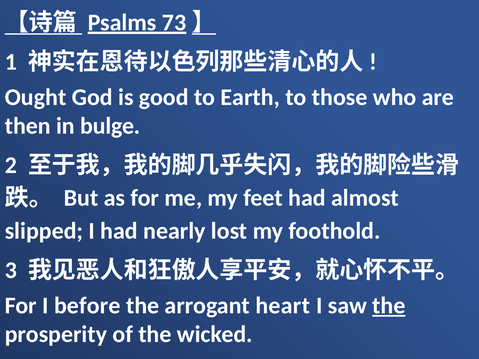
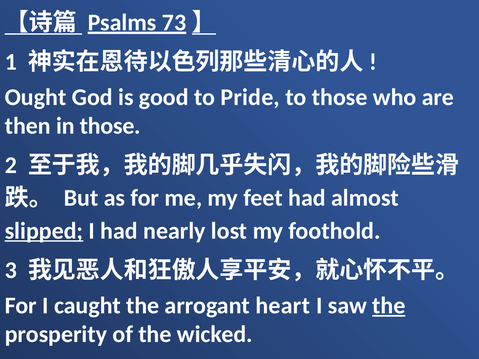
Earth: Earth -> Pride (250, 97)
in bulge: bulge -> those (110, 126)
slipped underline: none -> present (44, 231)
before: before -> caught (87, 306)
